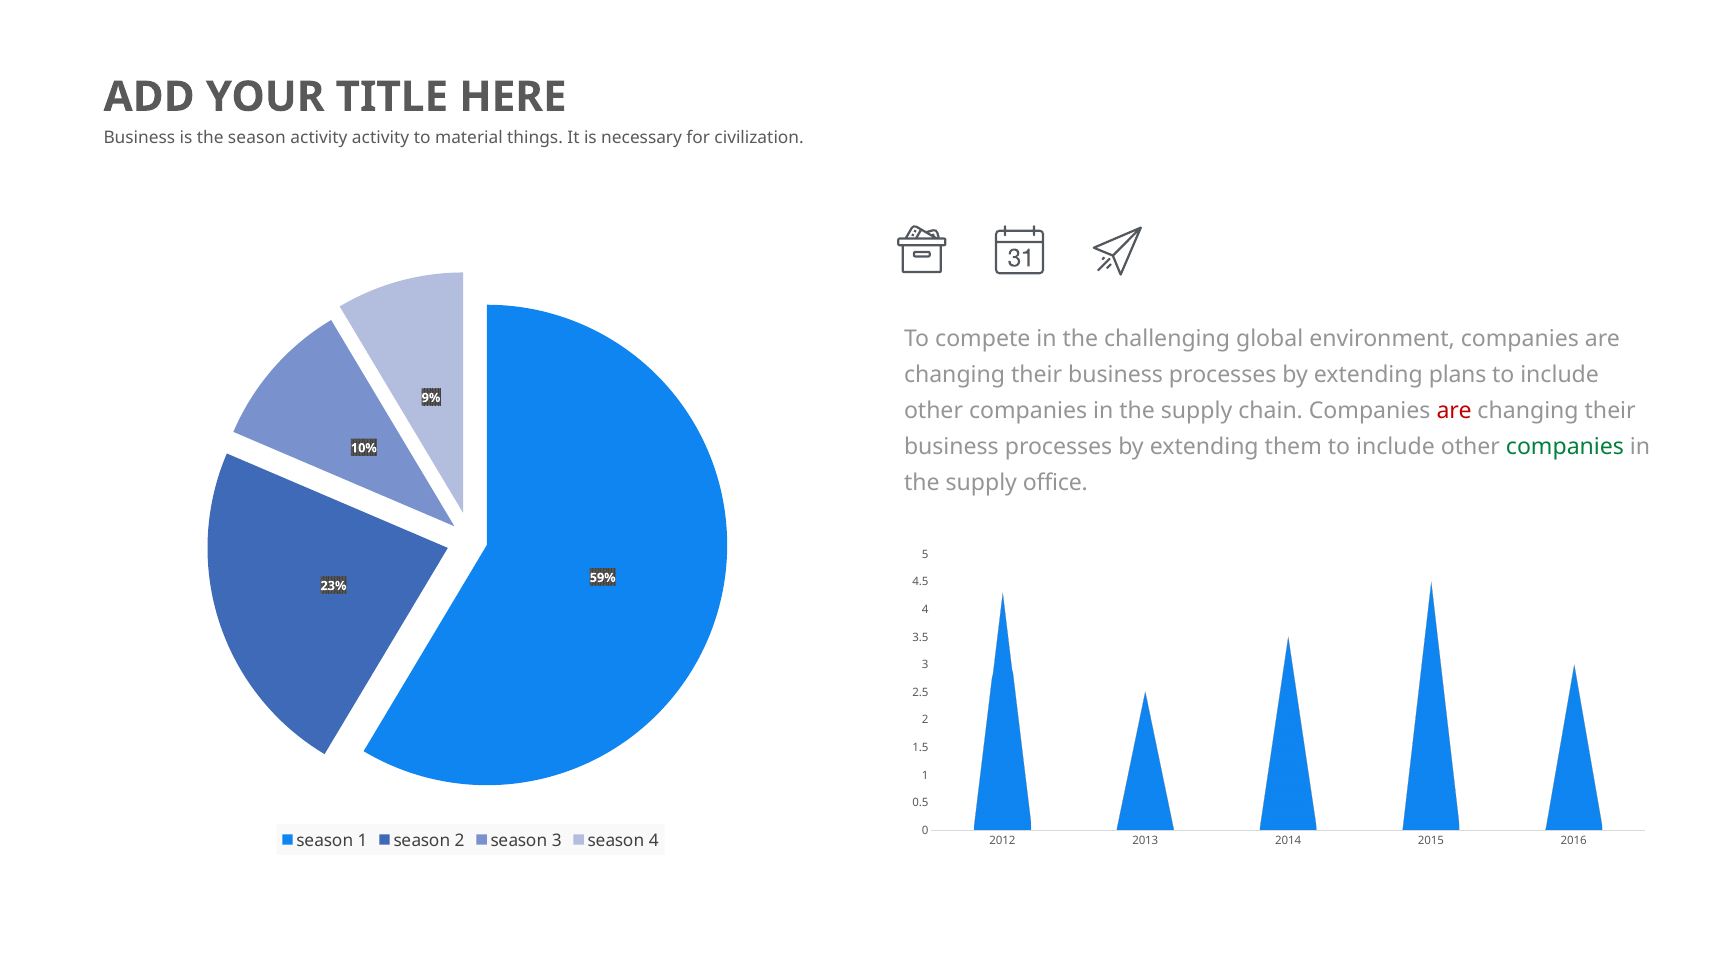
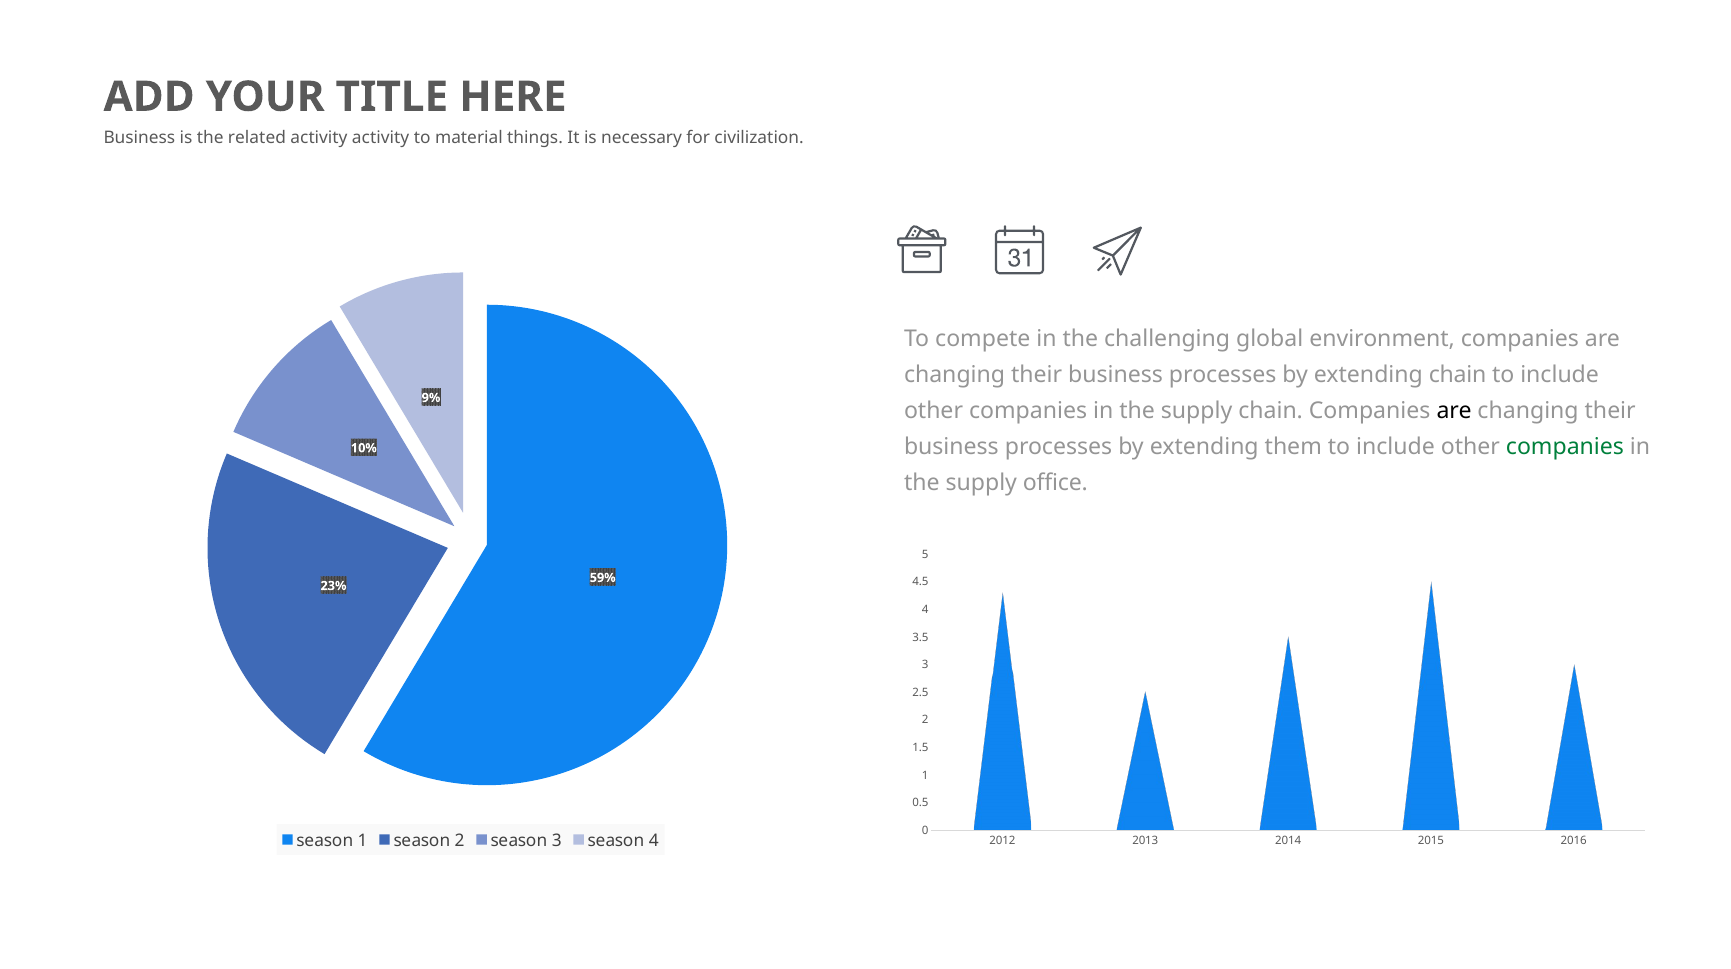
the season: season -> related (257, 137)
extending plans: plans -> chain (1458, 375)
are colour: red -> black (1454, 411)
